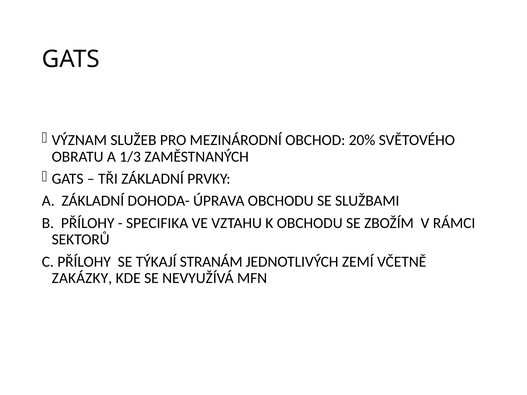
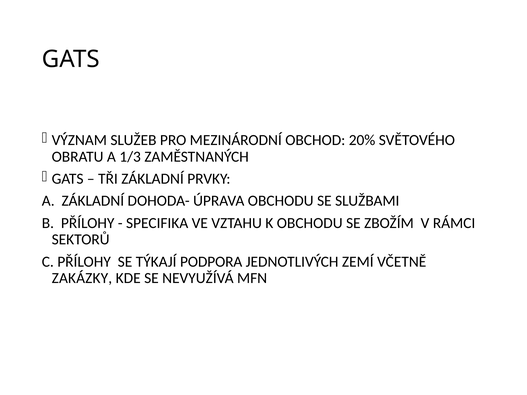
STRANÁM: STRANÁM -> PODPORA (211, 262)
